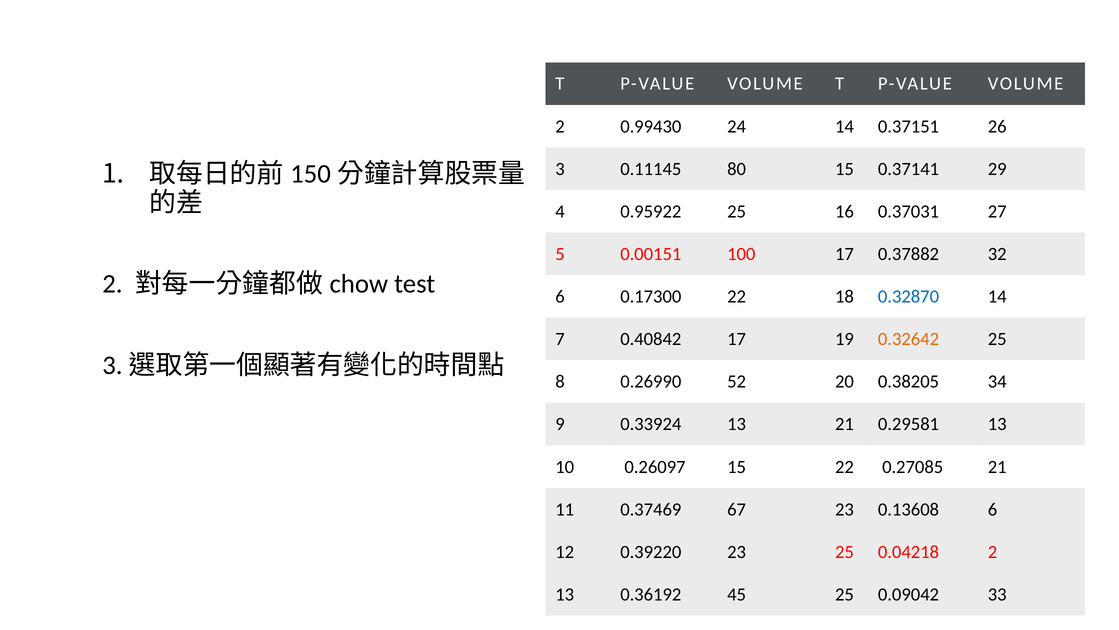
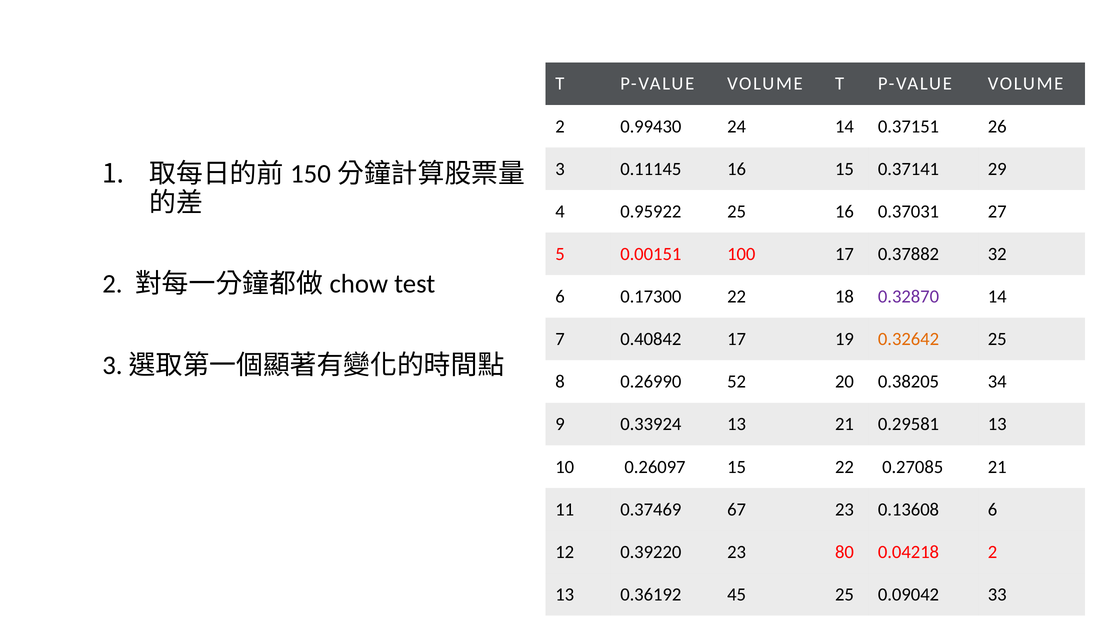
0.11145 80: 80 -> 16 (737, 169)
0.32870 colour: blue -> purple (909, 296)
23 25: 25 -> 80 (844, 551)
